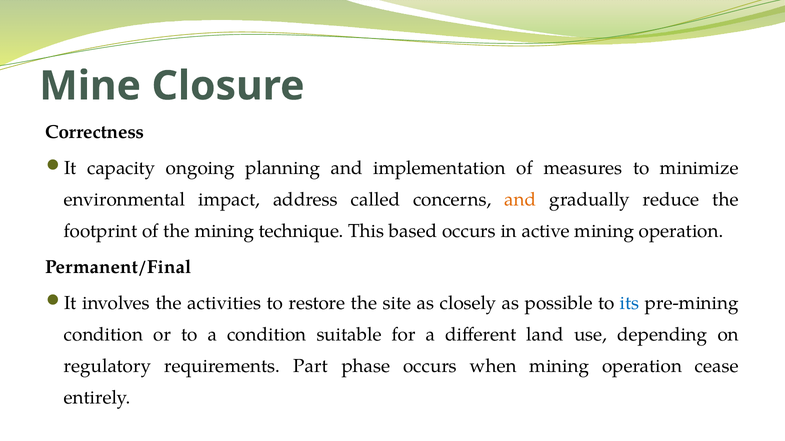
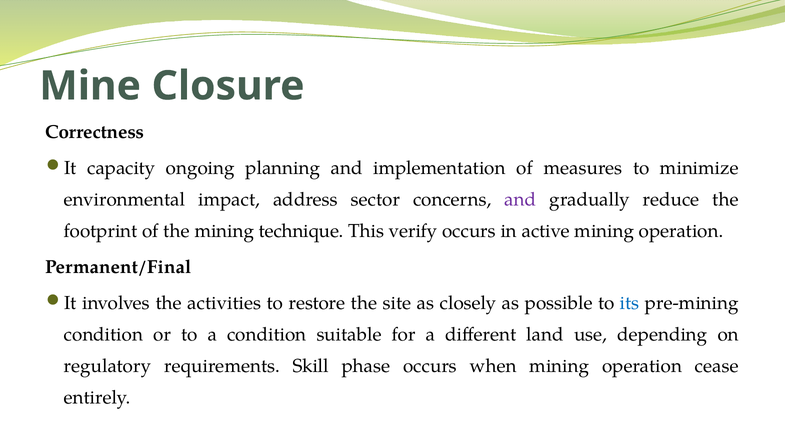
called: called -> sector (375, 200)
and colour: orange -> purple (520, 200)
based: based -> verify (413, 231)
Part: Part -> Skill (311, 366)
